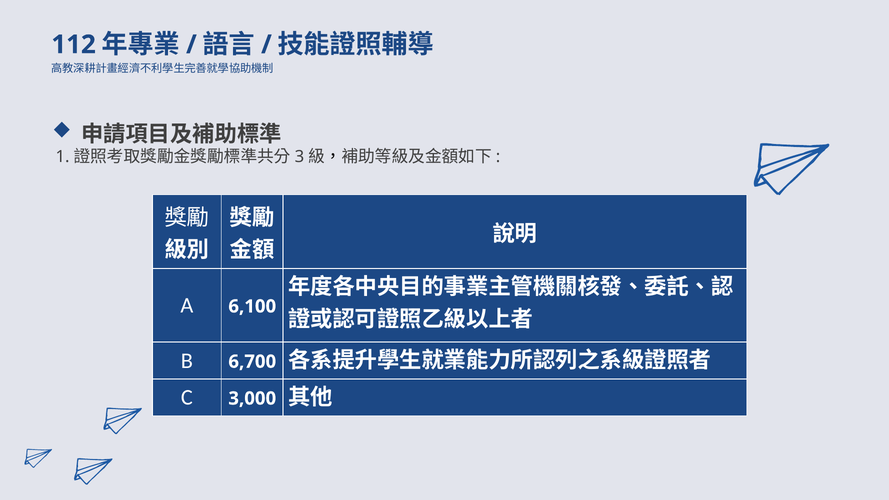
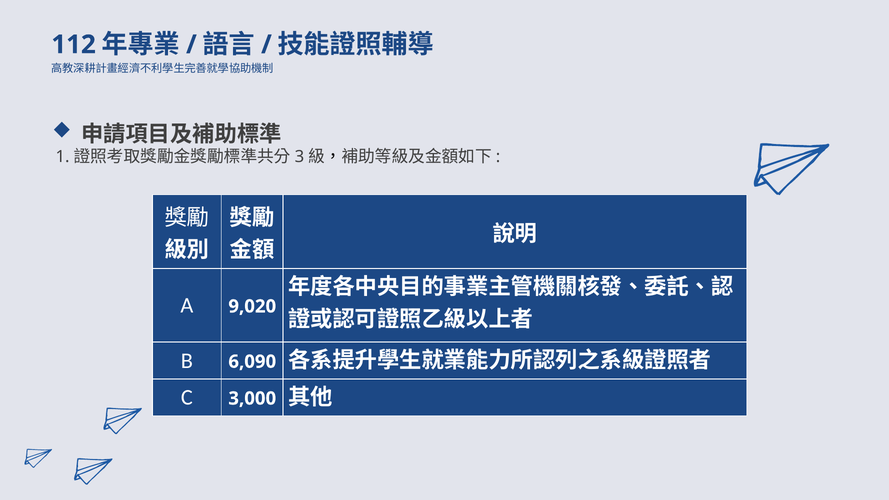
6,100: 6,100 -> 9,020 (252, 306)
6,700: 6,700 -> 6,090 (252, 361)
